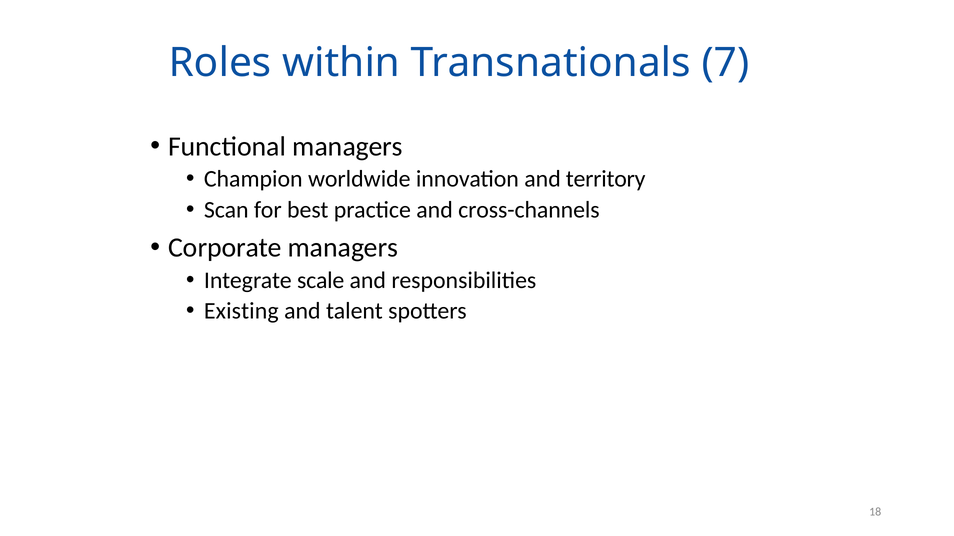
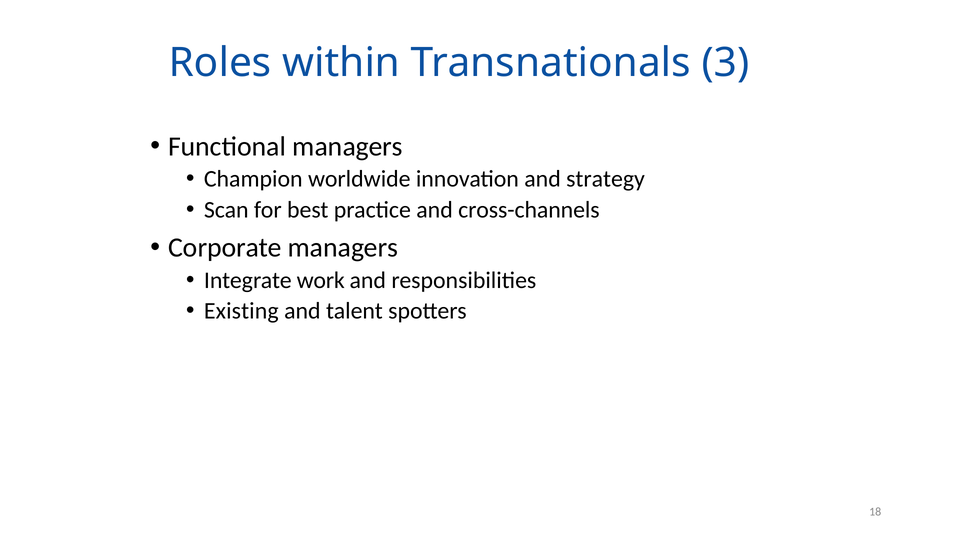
7: 7 -> 3 (725, 63)
territory: territory -> strategy (606, 179)
scale: scale -> work (321, 281)
